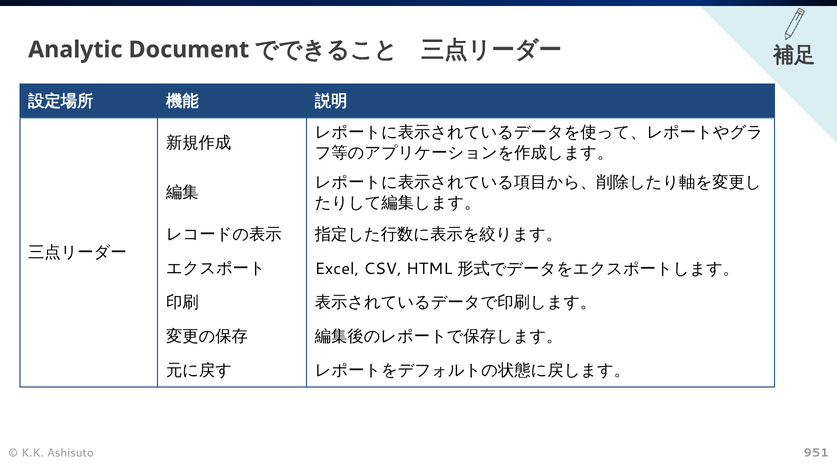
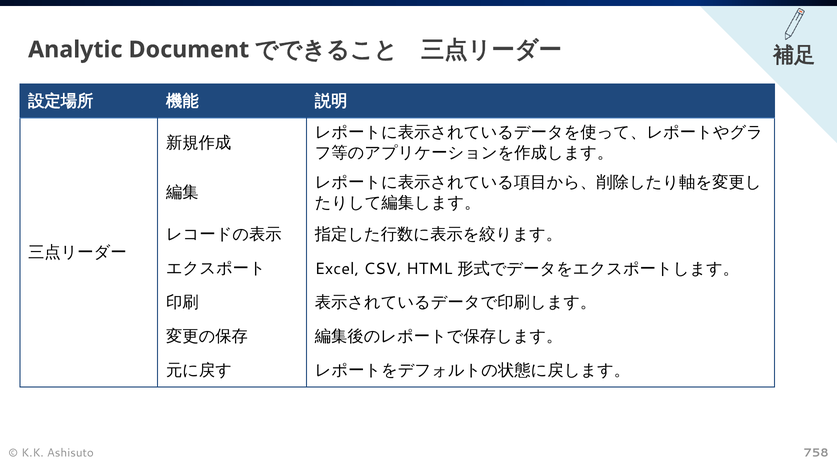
951: 951 -> 758 (816, 453)
